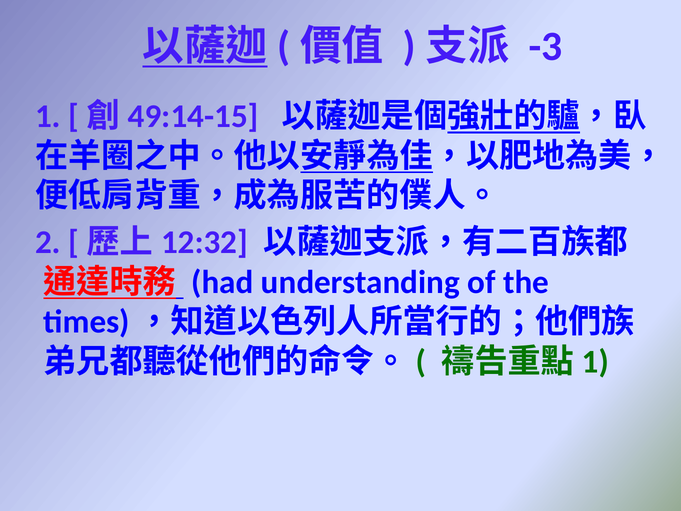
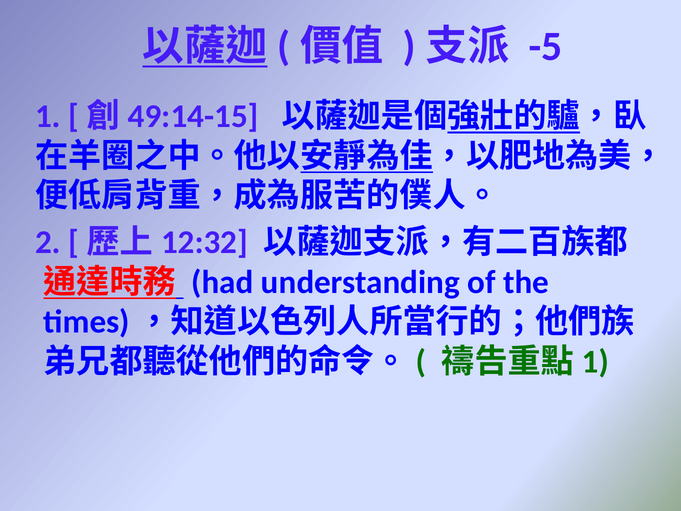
-3: -3 -> -5 (545, 46)
